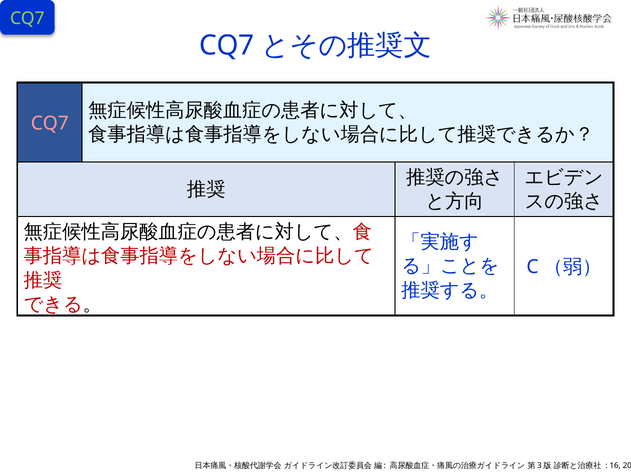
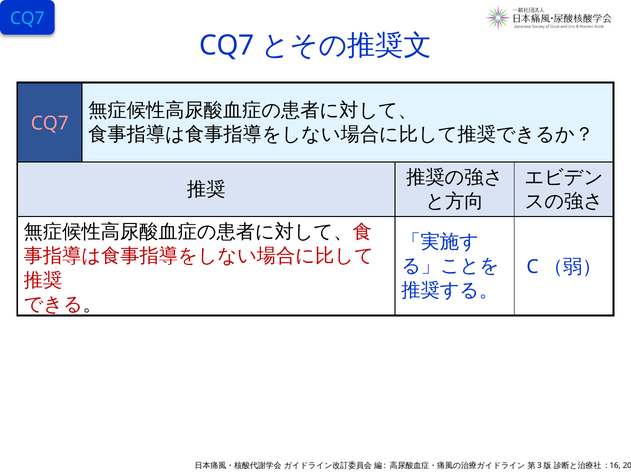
CQ7 colour: light green -> light blue (27, 19)
